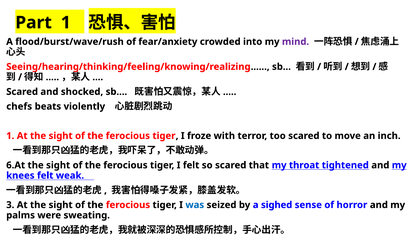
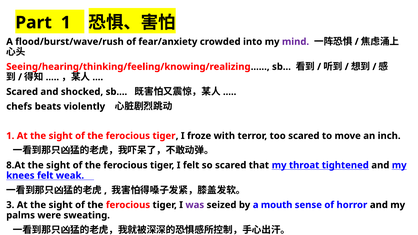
6.At: 6.At -> 8.At (16, 165)
was colour: blue -> purple (195, 205)
sighed: sighed -> mouth (277, 205)
